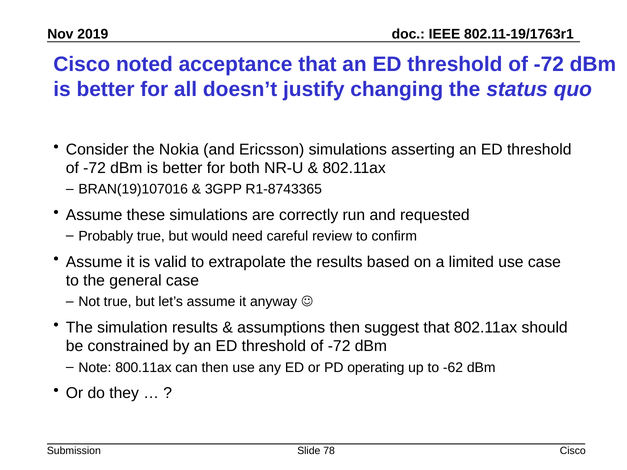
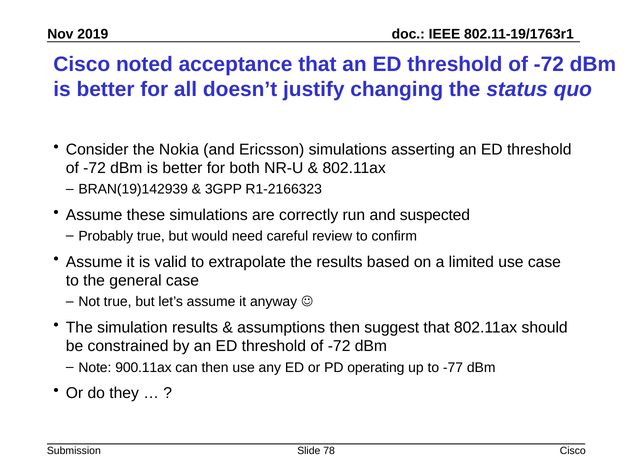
BRAN(19)107016: BRAN(19)107016 -> BRAN(19)142939 (133, 189)
R1-8743365: R1-8743365 -> R1-2166323 (284, 189)
requested: requested -> suspected (435, 215)
800.11ax: 800.11ax -> 900.11ax (143, 368)
-62: -62 -> -77 (453, 368)
